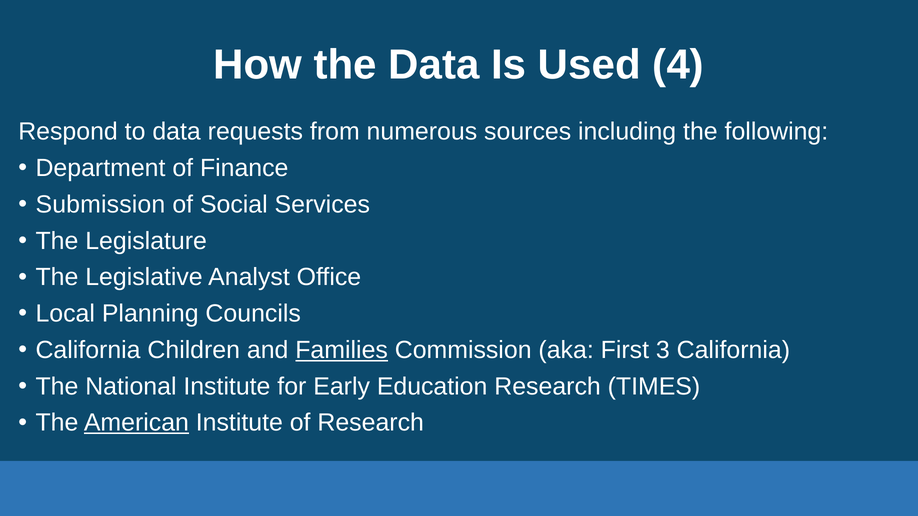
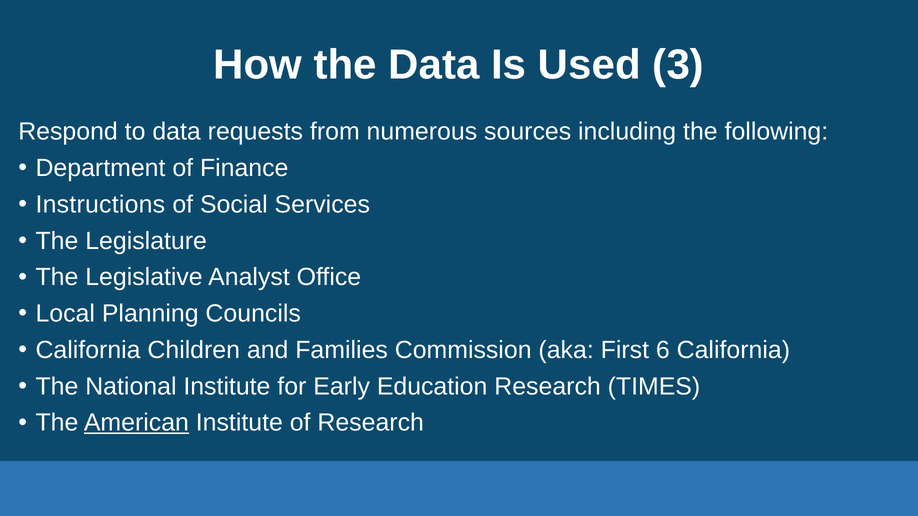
4: 4 -> 3 (678, 65)
Submission: Submission -> Instructions (100, 205)
Families underline: present -> none (342, 350)
3: 3 -> 6 (663, 350)
